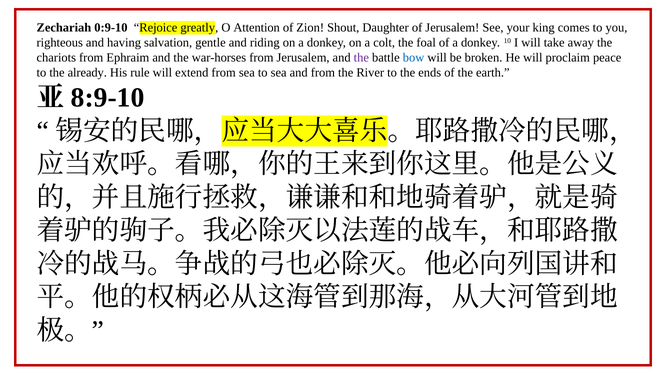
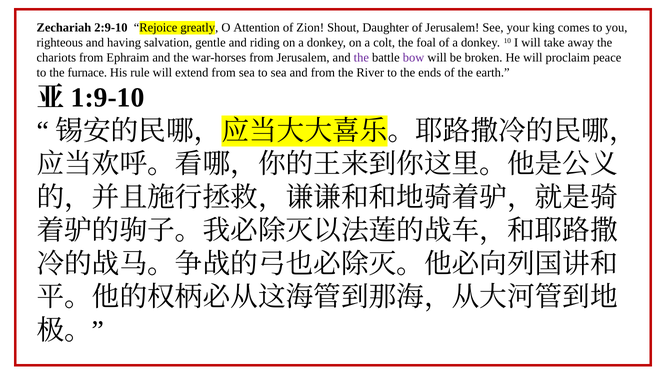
0:9-10: 0:9-10 -> 2:9-10 (111, 28)
bow colour: blue -> purple (414, 58)
already: already -> furnace (87, 73)
8:9-10: 8:9-10 -> 1:9-10 (108, 98)
